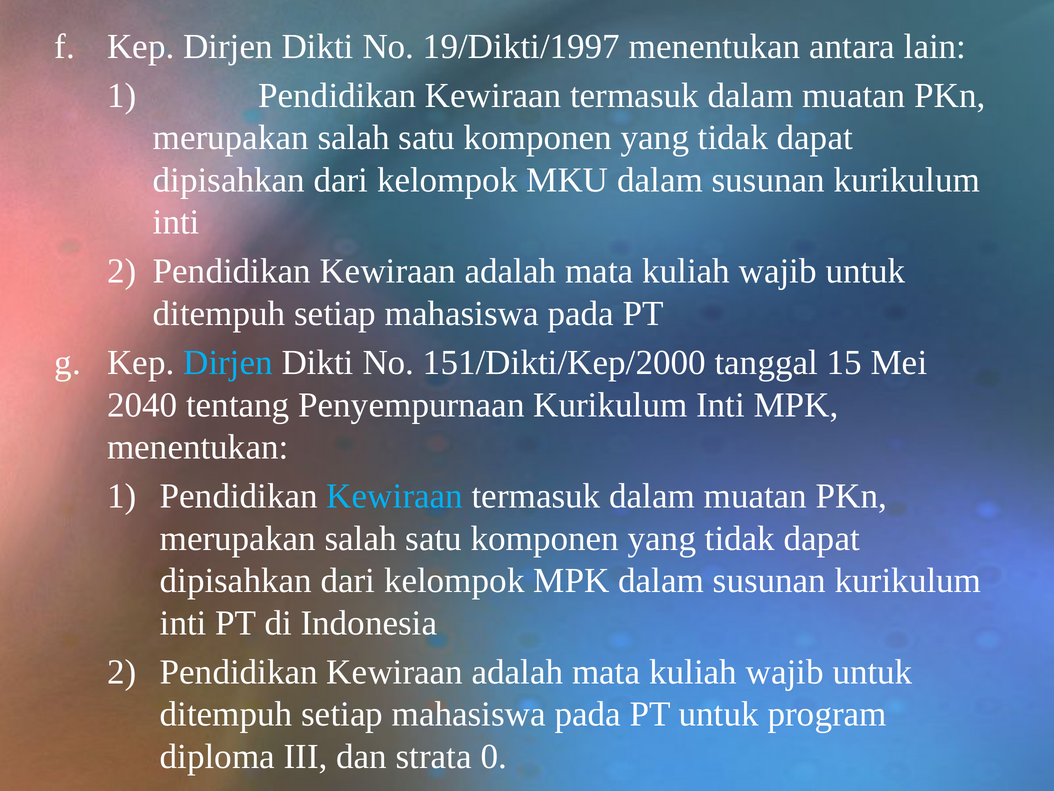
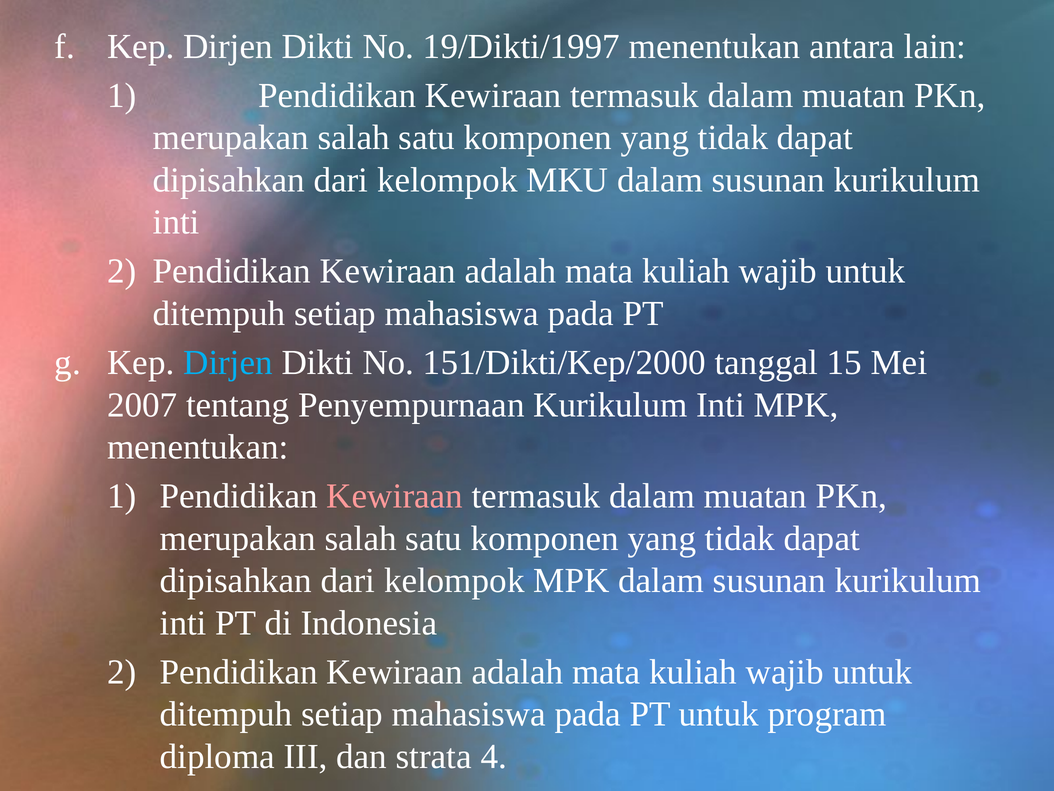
2040: 2040 -> 2007 (142, 405)
Kewiraan colour: light blue -> pink (395, 496)
0: 0 -> 4 (494, 756)
